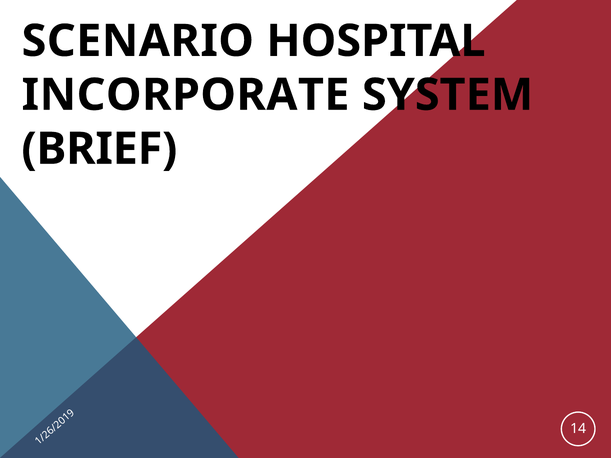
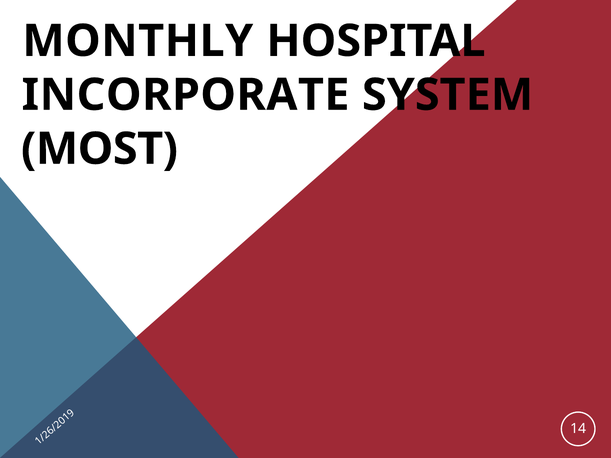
SCENARIO: SCENARIO -> MONTHLY (138, 41)
BRIEF: BRIEF -> MOST (99, 149)
